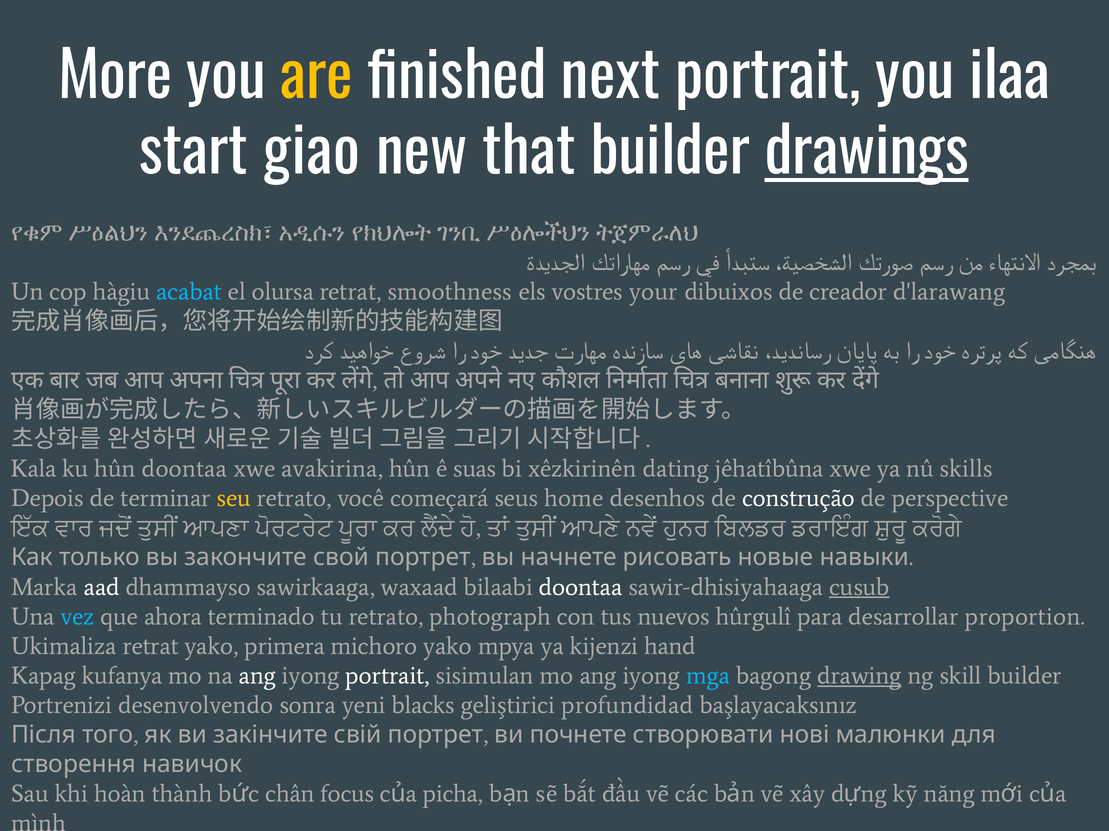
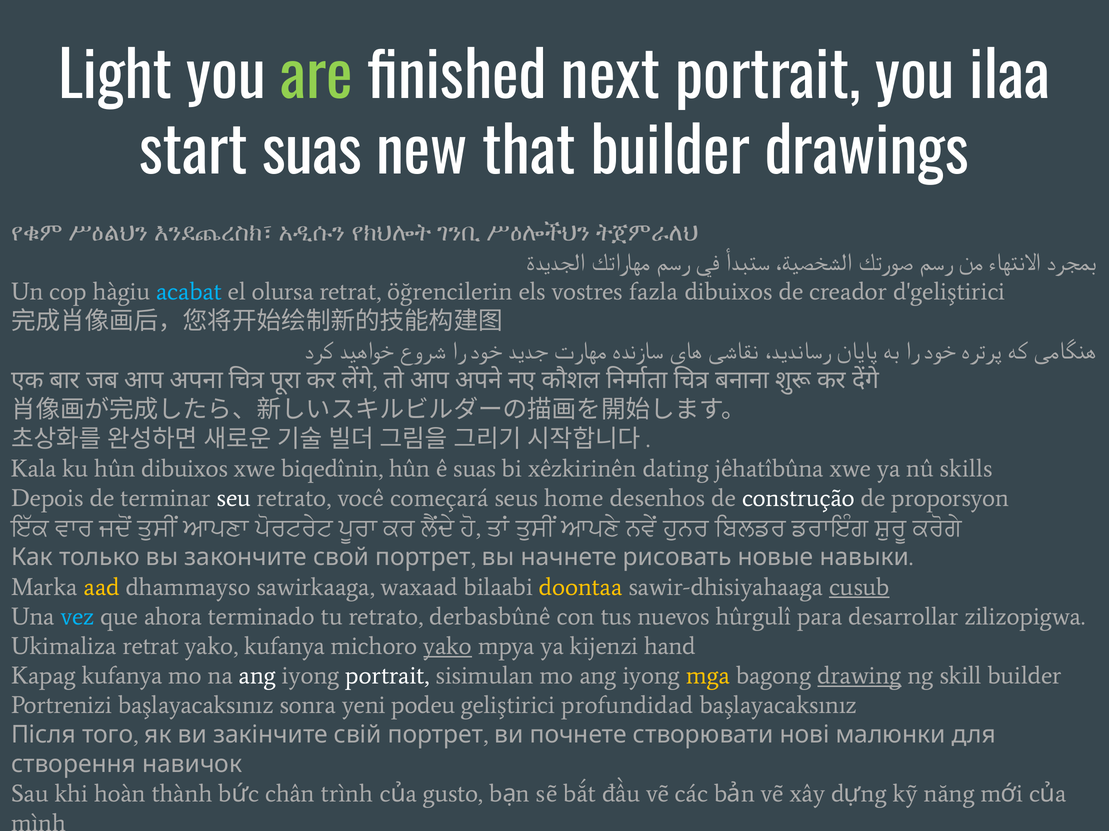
More: More -> Light (115, 77)
are colour: yellow -> light green (317, 77)
start giao: giao -> suas (312, 153)
drawings underline: present -> none (867, 153)
smoothness: smoothness -> öğrencilerin (450, 292)
your: your -> fazla (654, 292)
d'larawang: d'larawang -> d'geliştirici (949, 292)
hûn doontaa: doontaa -> dibuixos (185, 469)
avakirina: avakirina -> biqedînin (332, 469)
seu colour: yellow -> white (234, 499)
perspective: perspective -> proporsyon (950, 499)
aad colour: white -> yellow (102, 587)
doontaa colour: white -> yellow (581, 587)
photograph: photograph -> derbasbûnê (490, 617)
proportion: proportion -> zilizopigwa (1025, 617)
yako primera: primera -> kufanya (285, 647)
yako underline: none -> present (448, 647)
mga colour: light blue -> yellow (708, 676)
Portrenizi desenvolvendo: desenvolvendo -> başlayacaksınız (196, 706)
blacks: blacks -> podeu (423, 706)
focus: focus -> trình (347, 794)
picha: picha -> gusto (453, 794)
